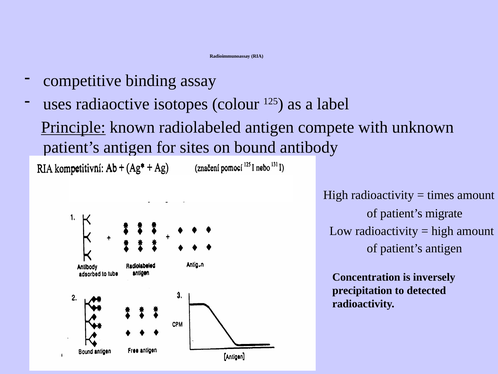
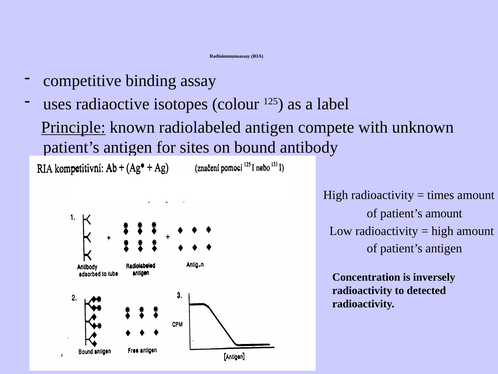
patient’s migrate: migrate -> amount (444, 213)
precipitation: precipitation -> radioactivity (362, 290)
